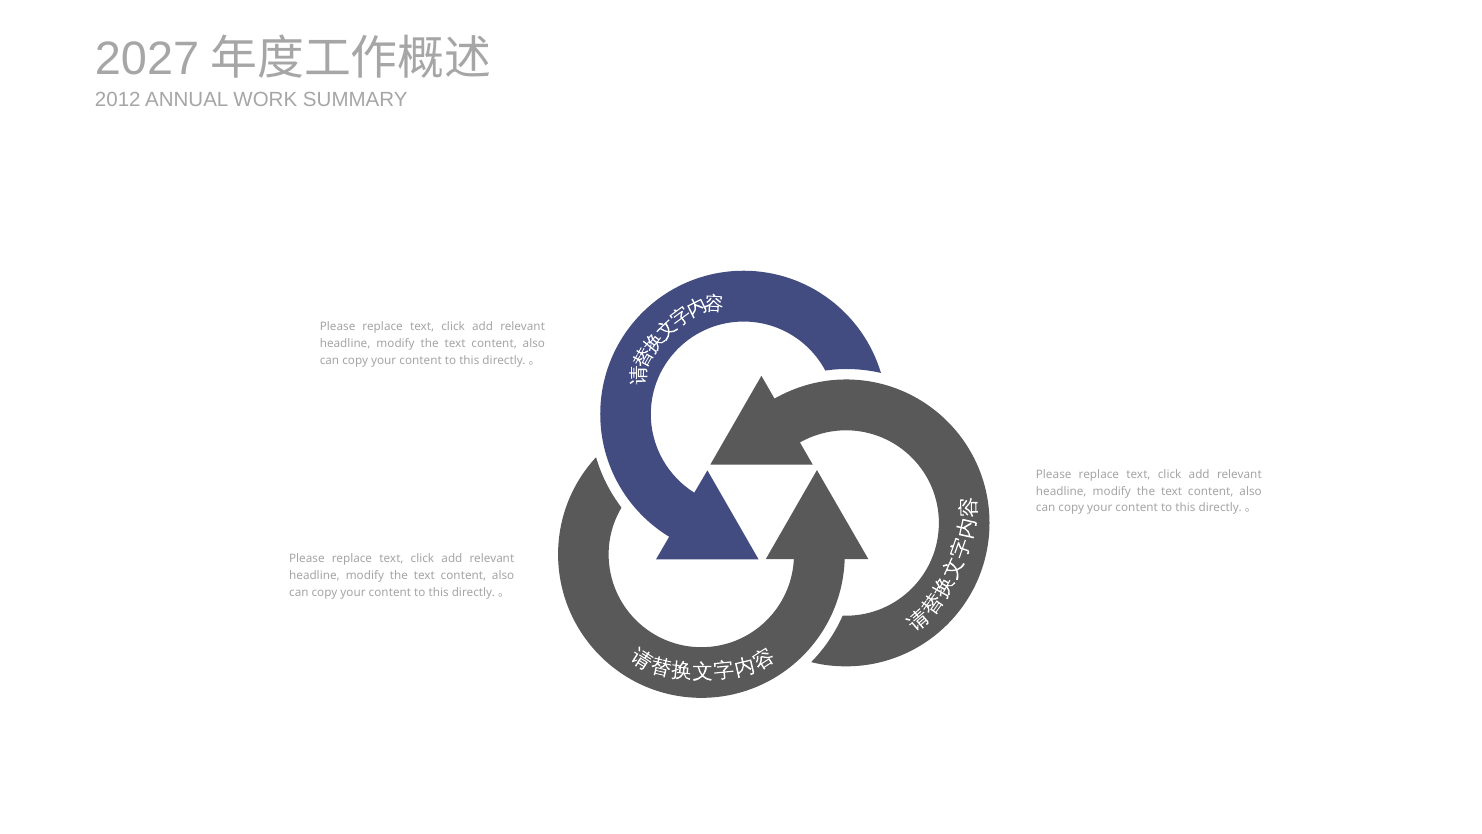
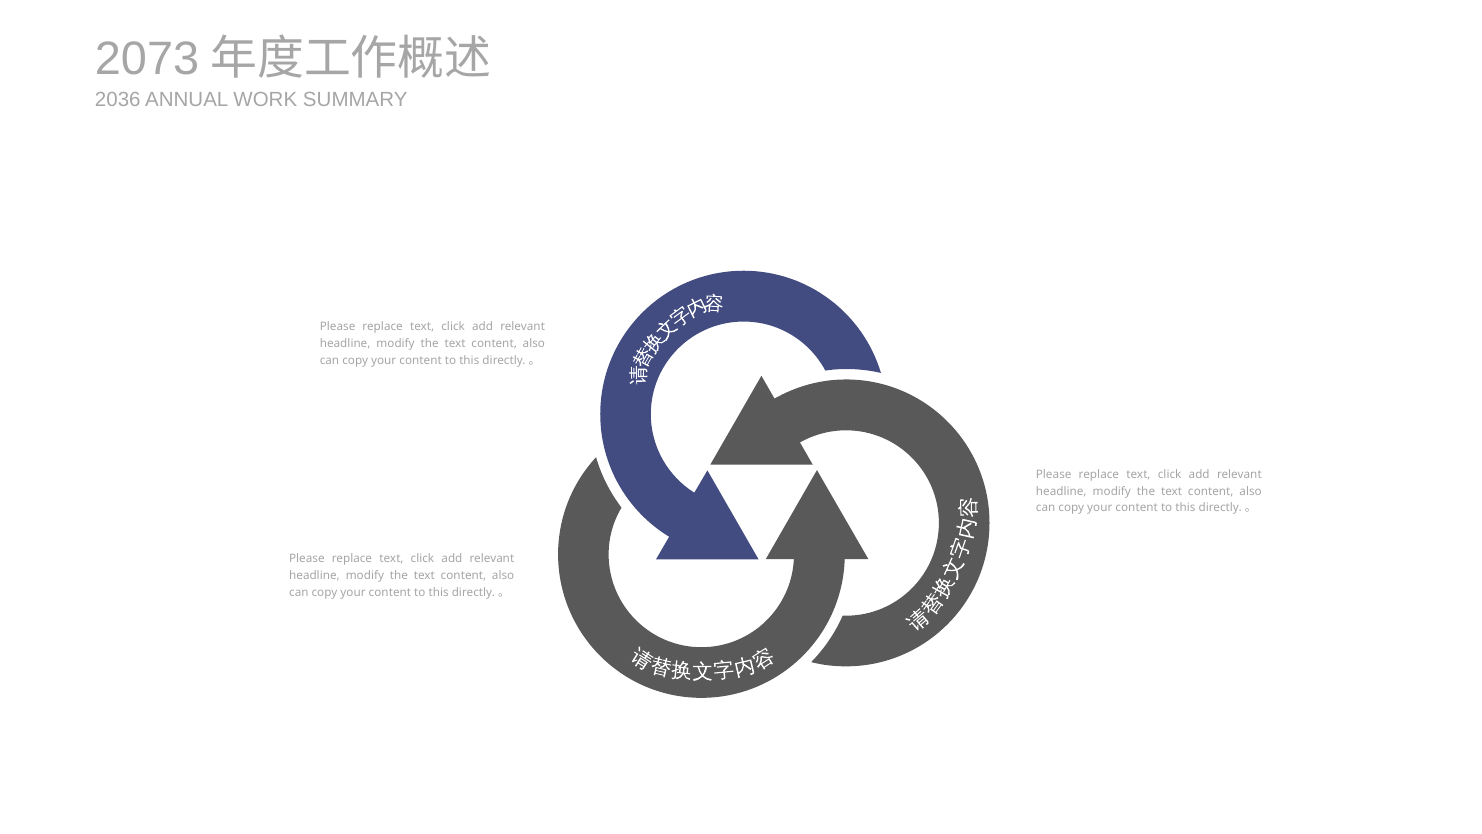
2027: 2027 -> 2073 (147, 59)
2012: 2012 -> 2036 (118, 99)
